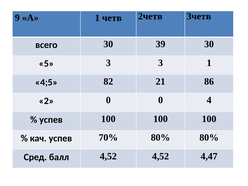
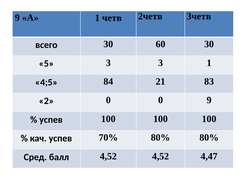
39: 39 -> 60 (161, 44)
82: 82 -> 84 (108, 82)
86: 86 -> 83 (209, 82)
0 4: 4 -> 9 (209, 100)
